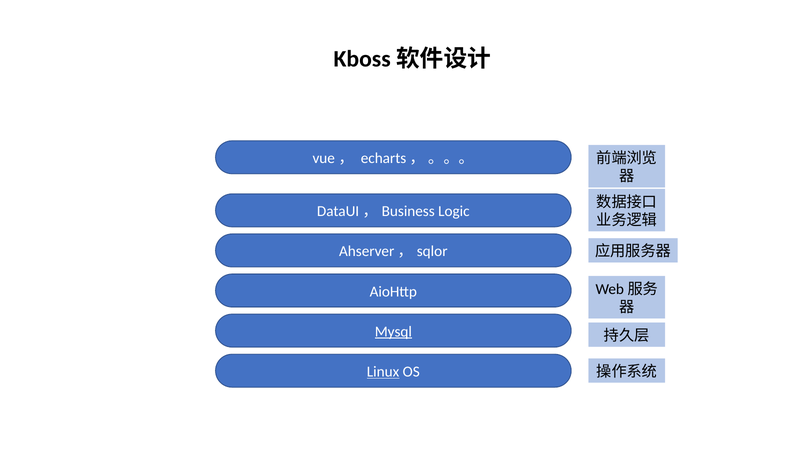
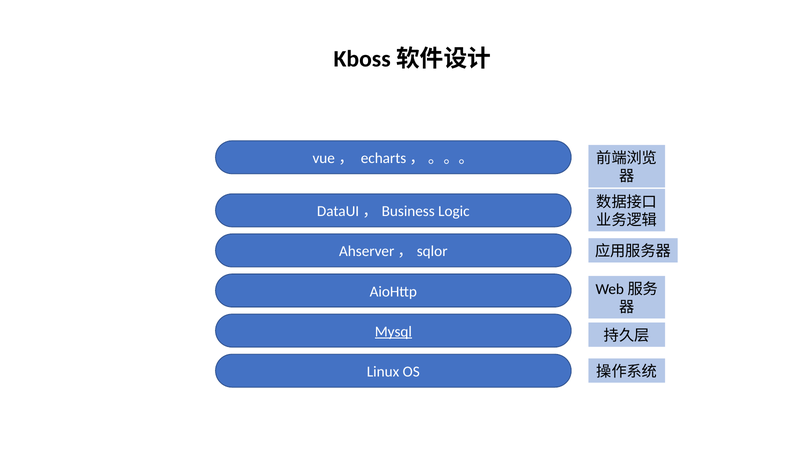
Linux underline: present -> none (383, 372)
